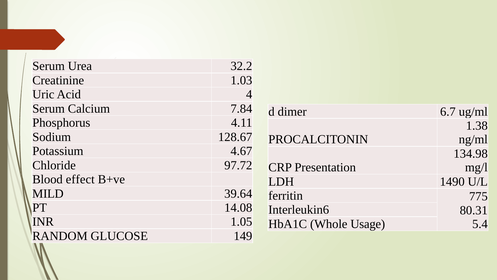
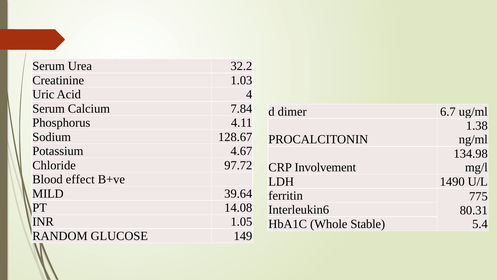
Presentation: Presentation -> Involvement (325, 167)
Usage: Usage -> Stable (368, 224)
